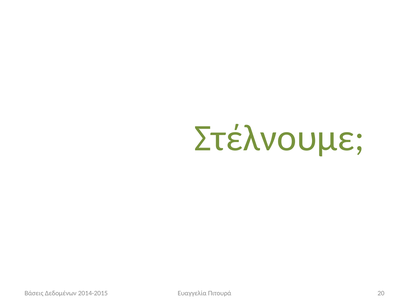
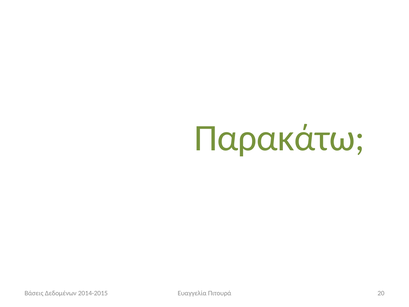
Στέλνουμε: Στέλνουμε -> Παρακάτω (280, 138)
